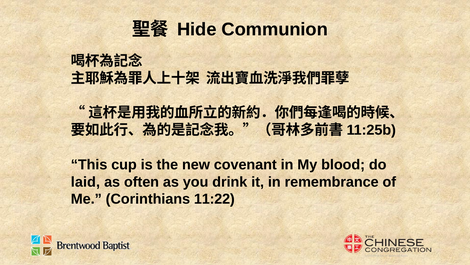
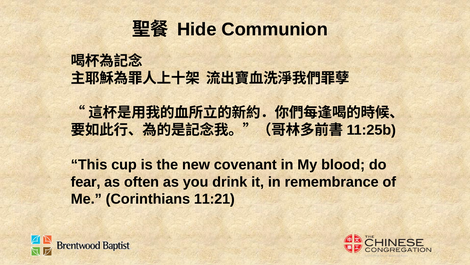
laid: laid -> fear (86, 182)
11:22: 11:22 -> 11:21 (214, 199)
